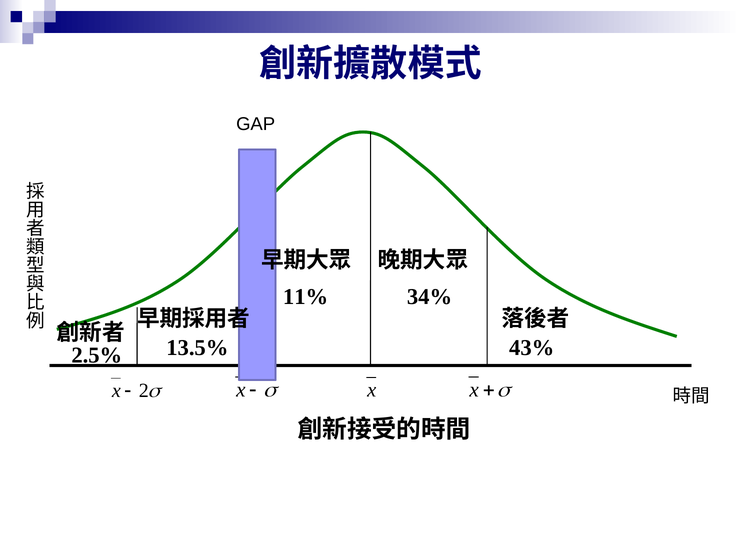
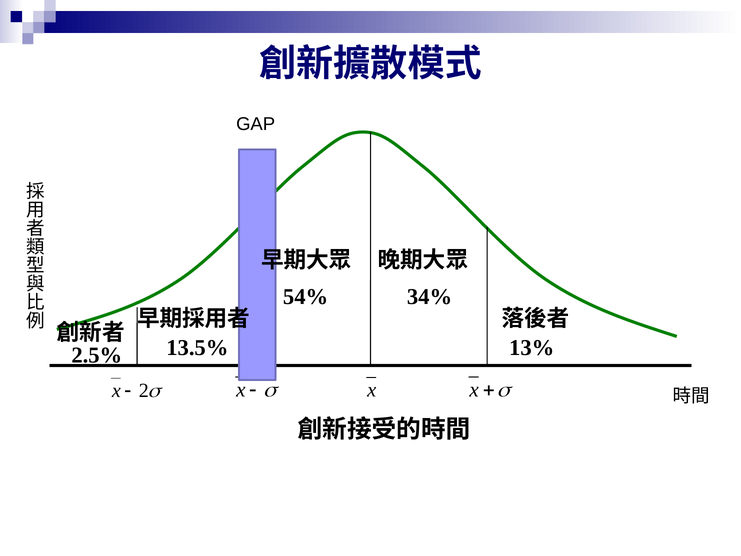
11%: 11% -> 54% (306, 297)
43%: 43% -> 13% (532, 348)
